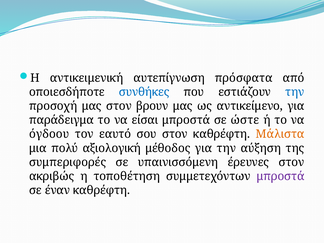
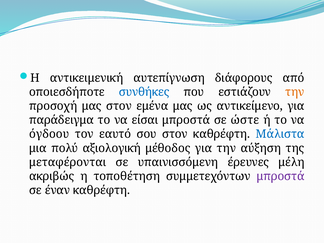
πρόσφατα: πρόσφατα -> διάφορους (244, 78)
την colour: blue -> orange (295, 92)
βρουν: βρουν -> εμένα (152, 106)
Μάλιστα colour: orange -> blue (280, 134)
συμπεριφορές: συμπεριφορές -> μεταφέρονται (68, 162)
έρευνες στον: στον -> μέλη (292, 162)
